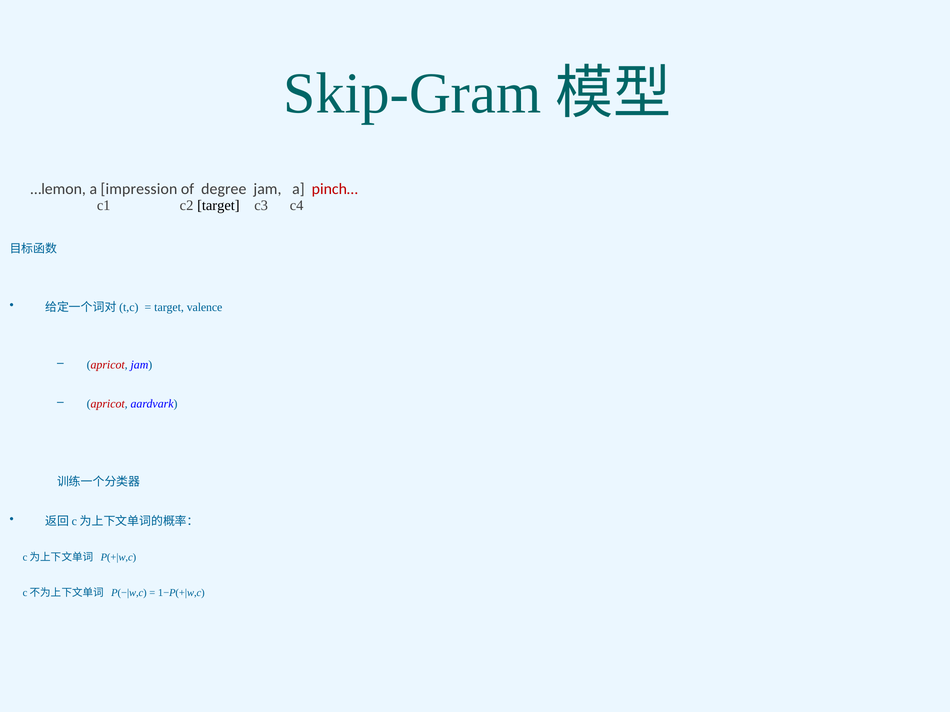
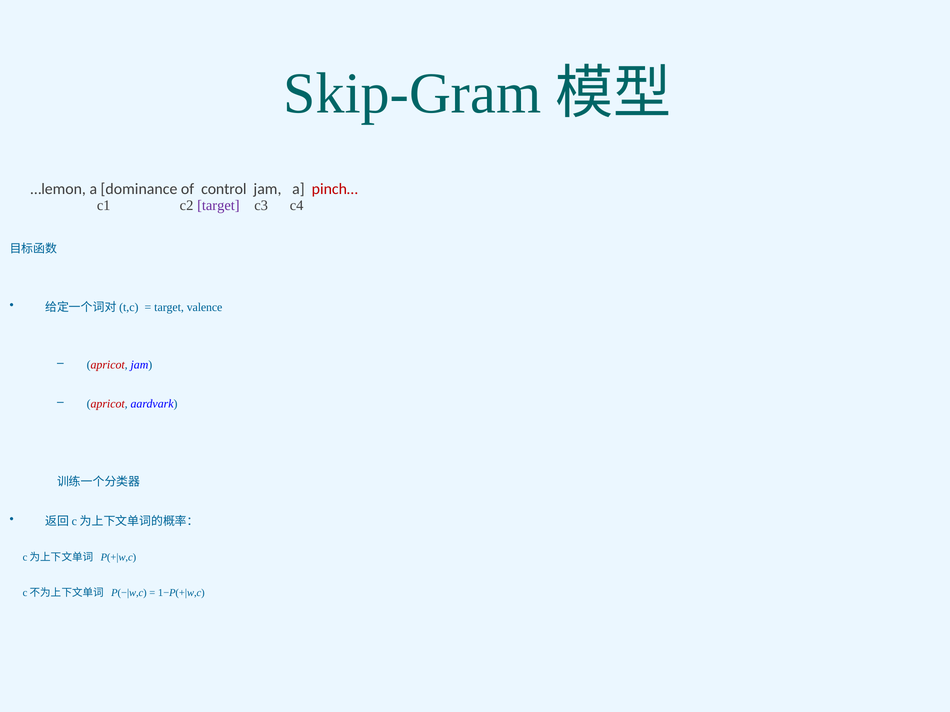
impression: impression -> dominance (139, 189)
degree: degree -> control (224, 189)
target colour: black -> purple (218, 205)
